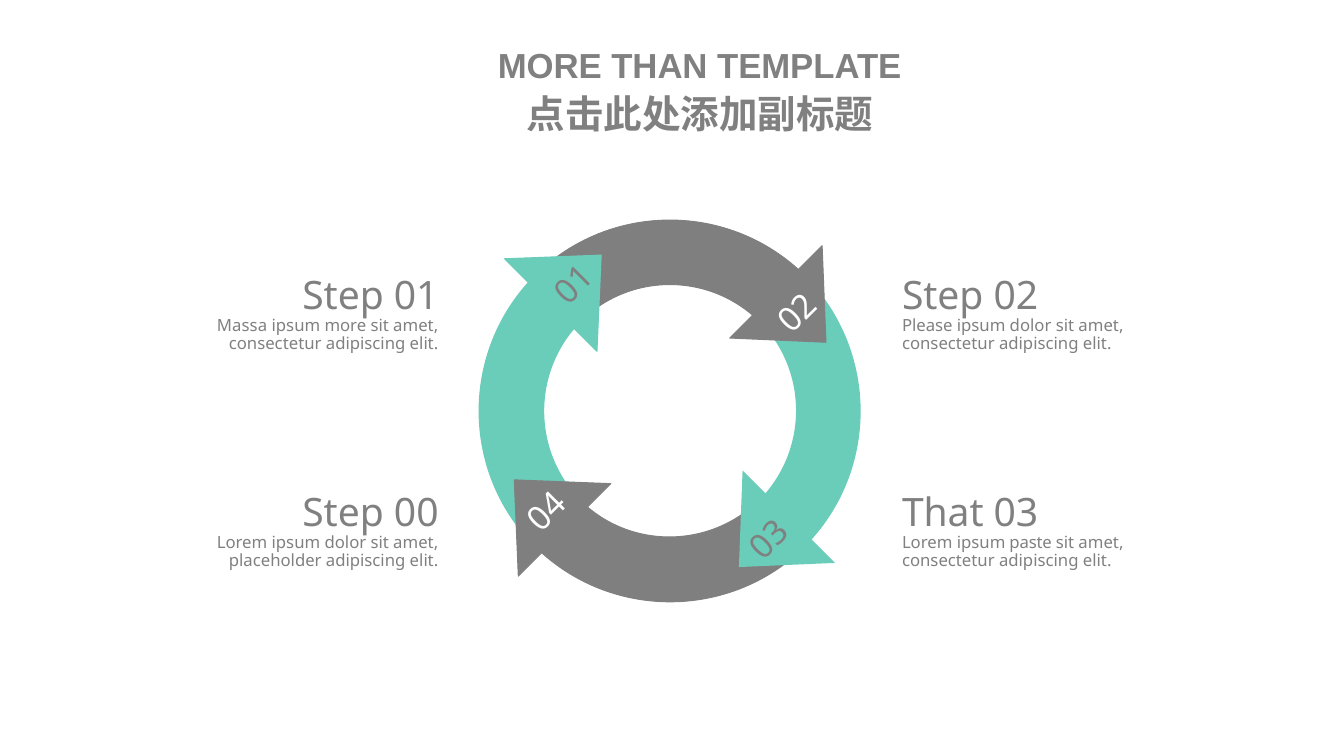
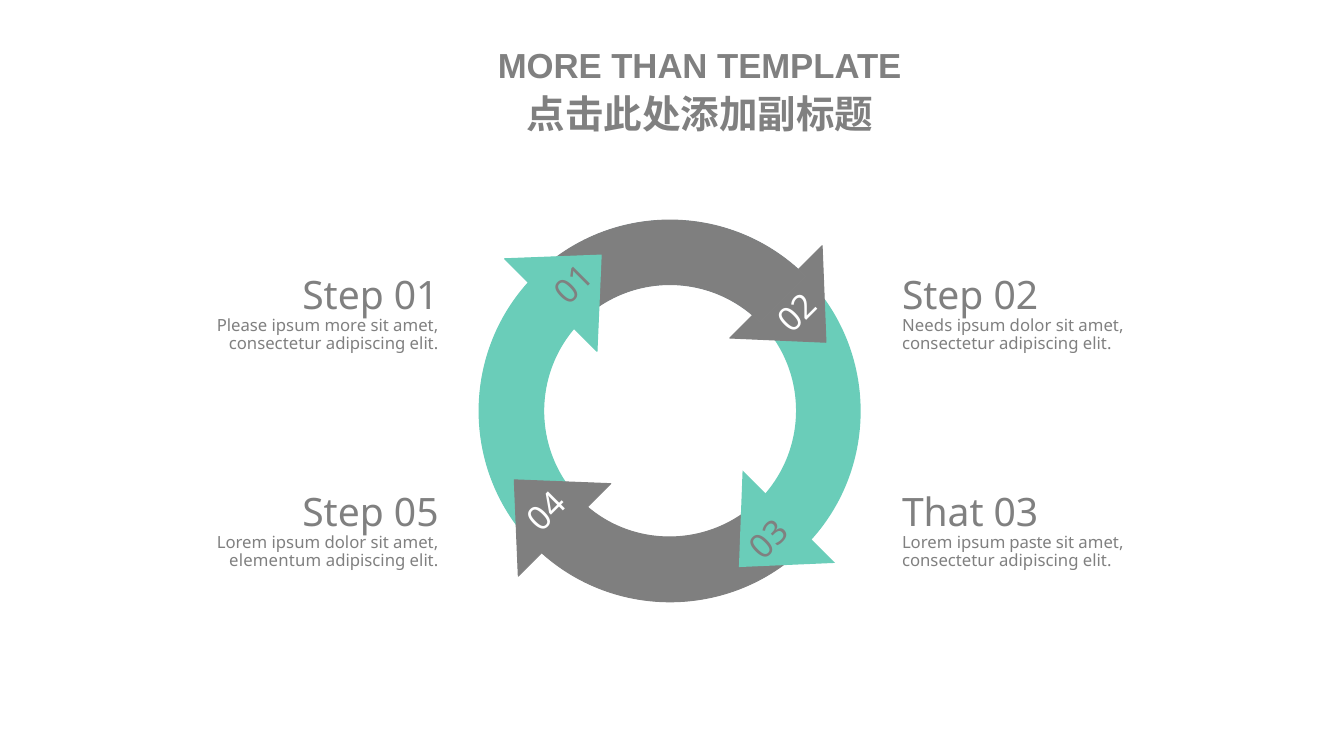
Massa: Massa -> Please (242, 326)
Please: Please -> Needs (927, 326)
00: 00 -> 05 (416, 513)
placeholder: placeholder -> elementum (275, 561)
